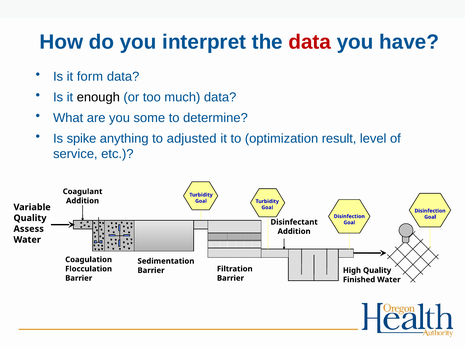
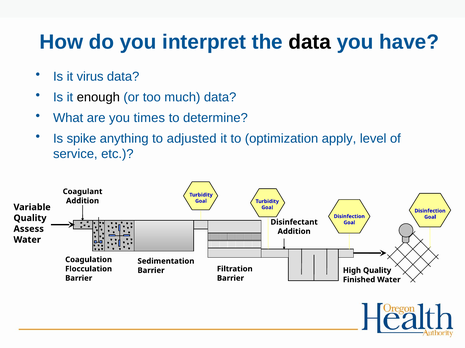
data colour: red -> black (310, 42)
form: form -> virus (90, 77)
some: some -> times (149, 118)
result: result -> apply (339, 139)
